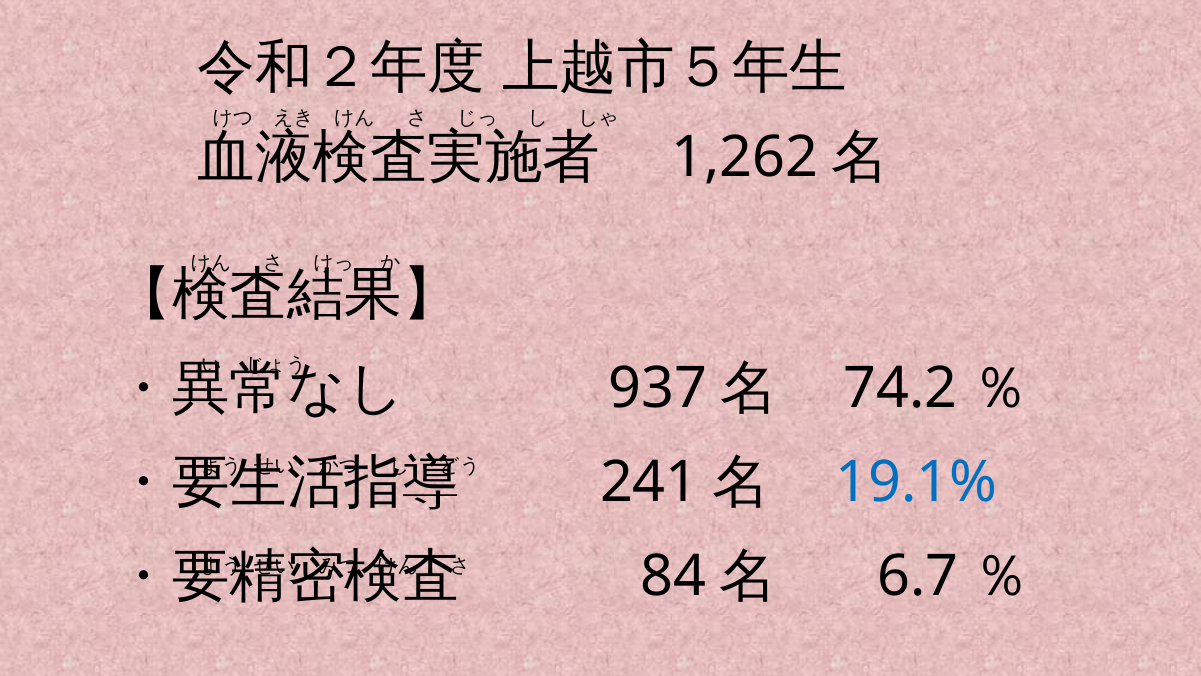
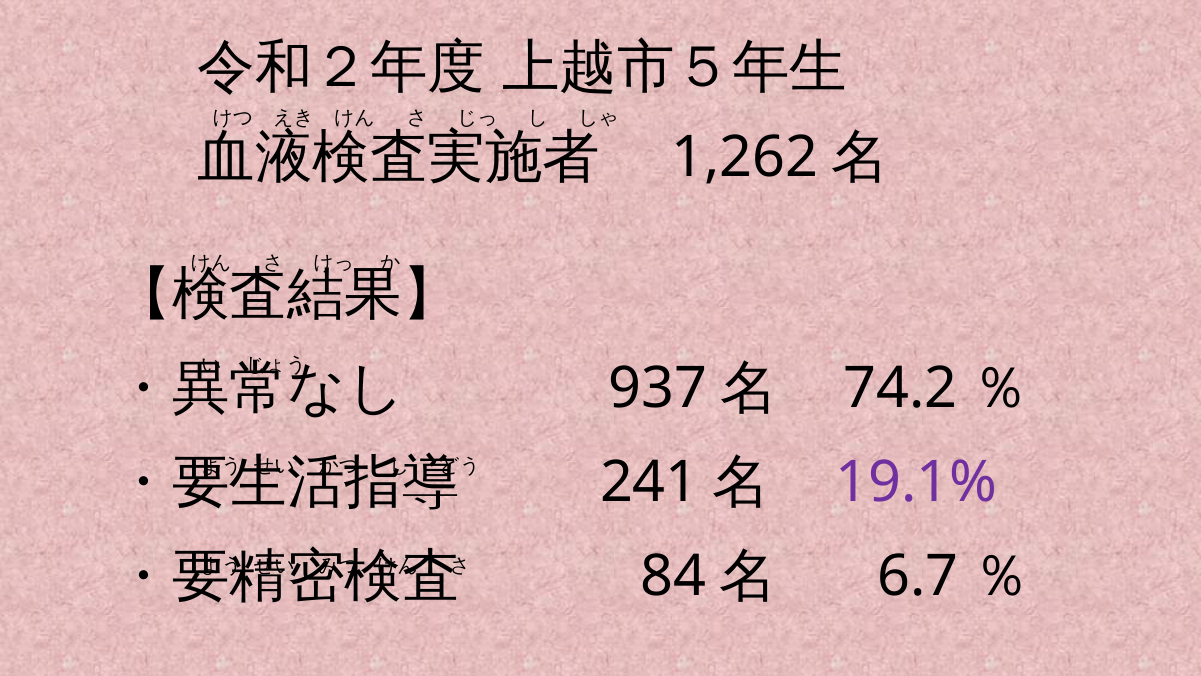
19.1% colour: blue -> purple (916, 482)
